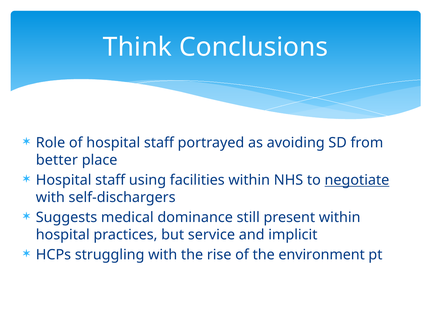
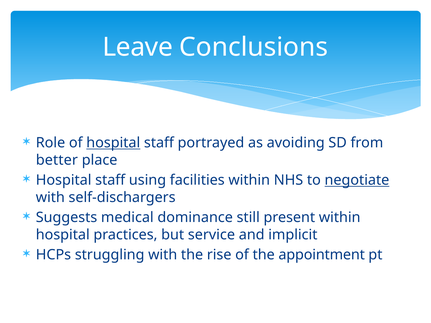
Think: Think -> Leave (138, 47)
hospital underline: none -> present (113, 143)
environment: environment -> appointment (322, 255)
